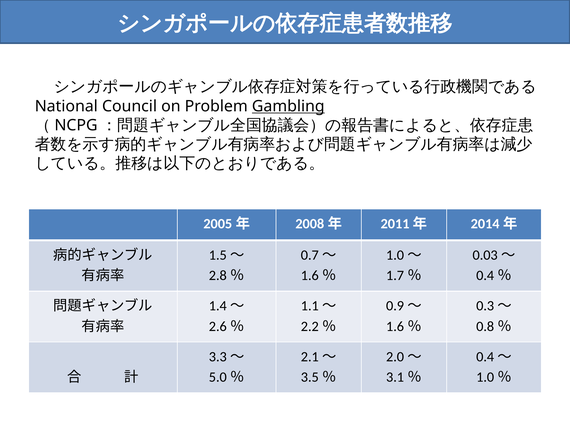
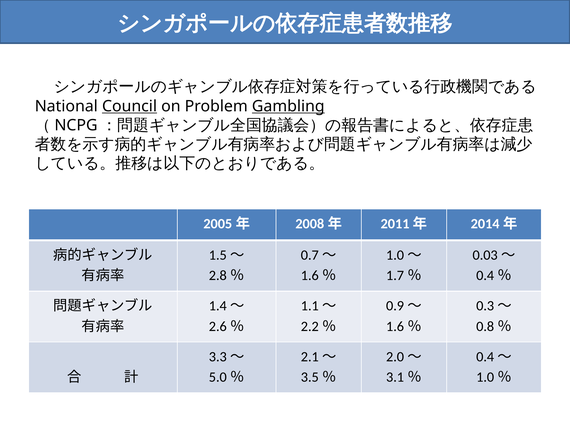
Council underline: none -> present (130, 106)
